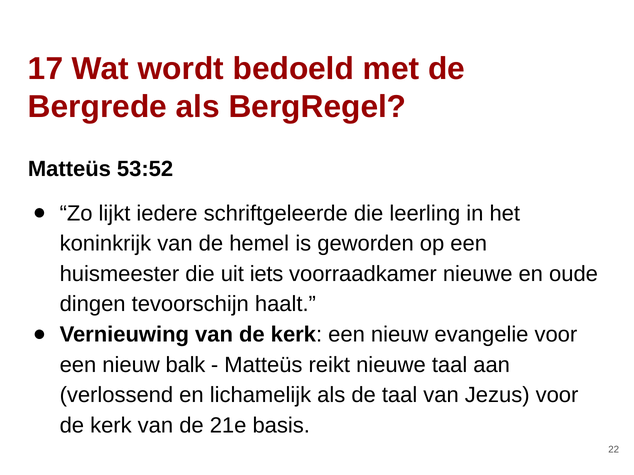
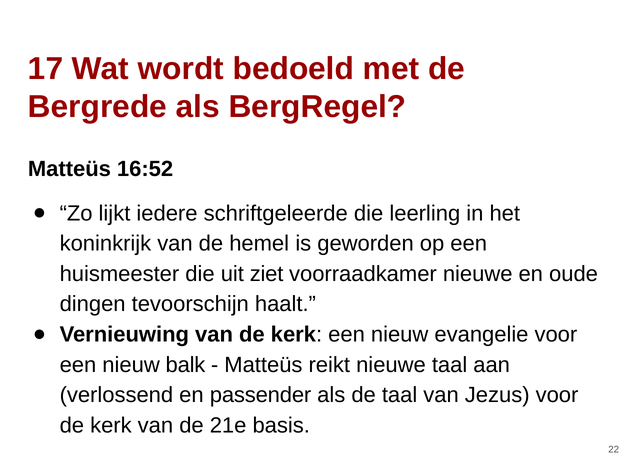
53:52: 53:52 -> 16:52 (145, 169)
iets: iets -> ziet (267, 274)
lichamelijk: lichamelijk -> passender (261, 396)
